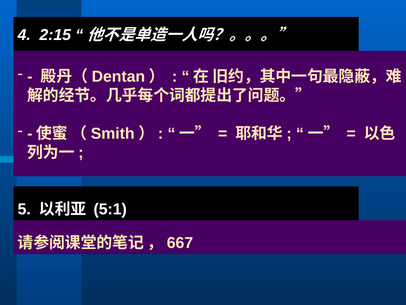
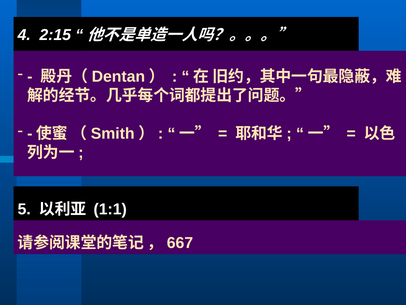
5:1: 5:1 -> 1:1 (110, 209)
